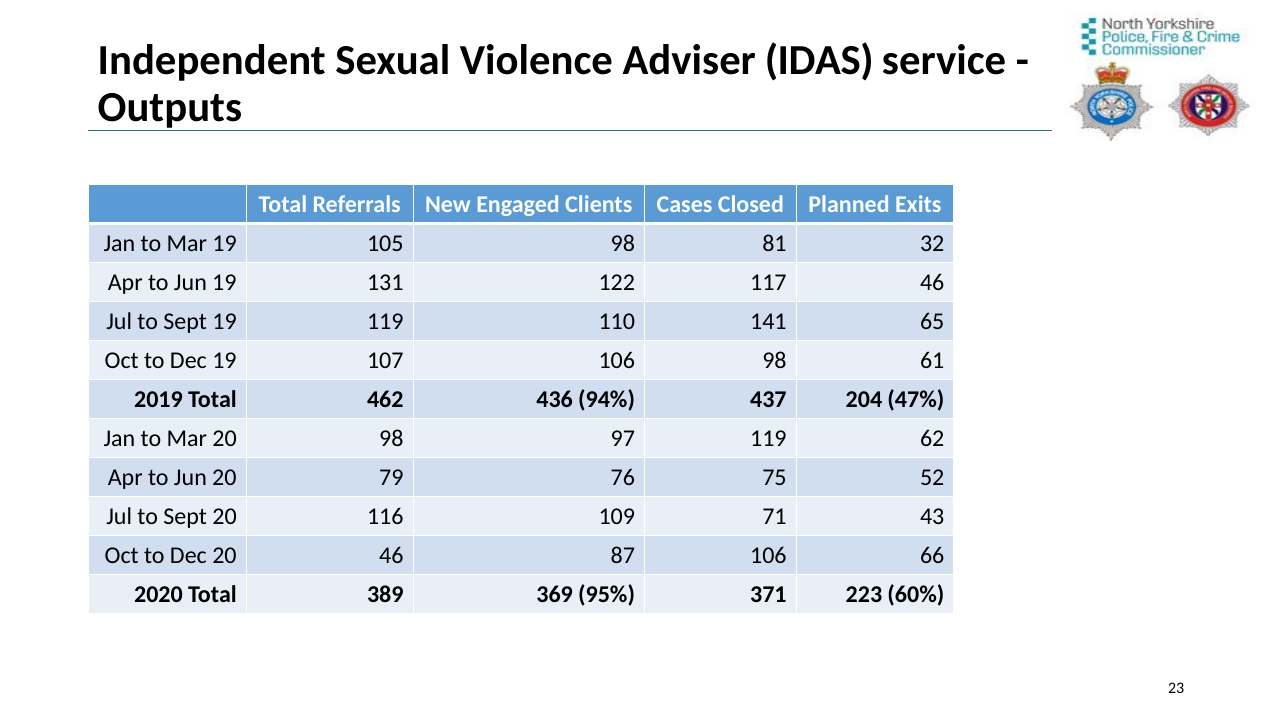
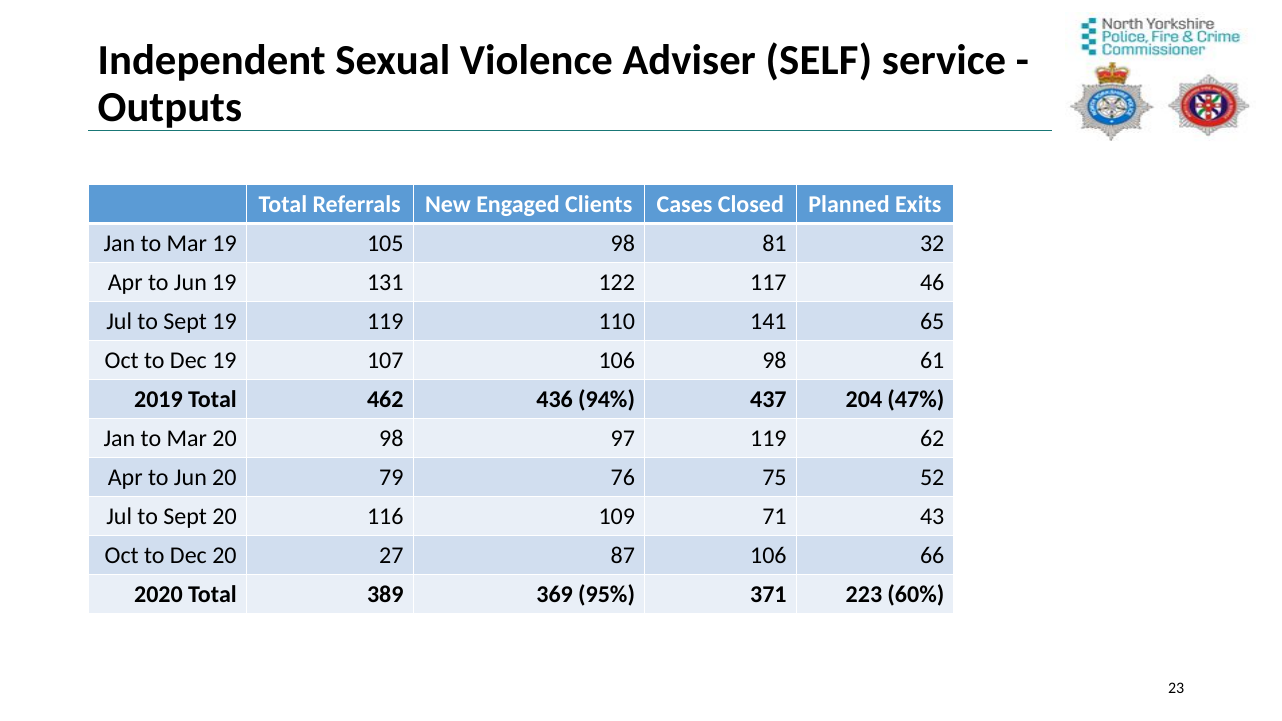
IDAS: IDAS -> SELF (819, 61)
20 46: 46 -> 27 (391, 555)
